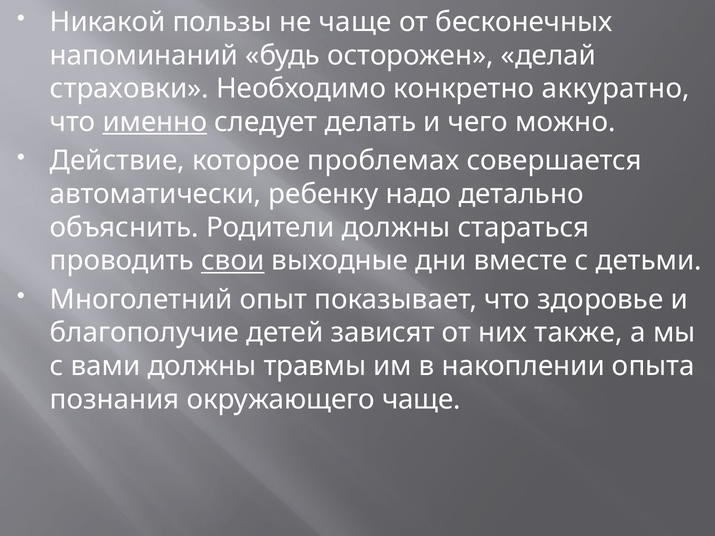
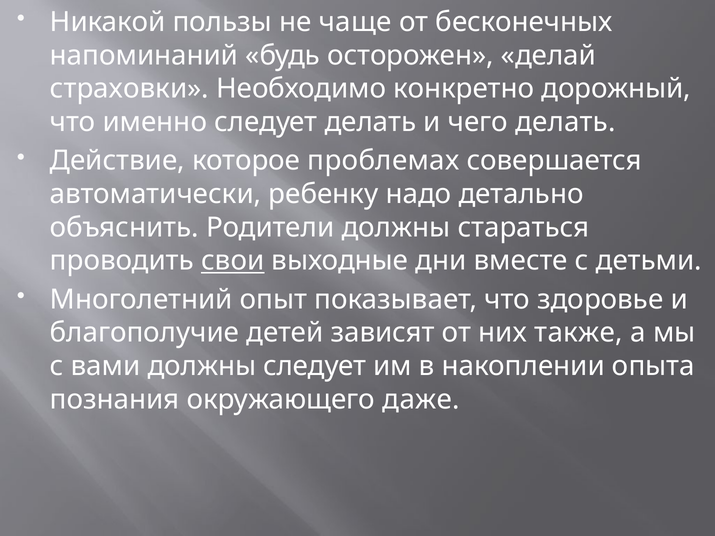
аккуратно: аккуратно -> дорожный (616, 89)
именно underline: present -> none (155, 122)
чего можно: можно -> делать (565, 122)
должны травмы: травмы -> следует (315, 366)
окружающего чаще: чаще -> даже (421, 400)
